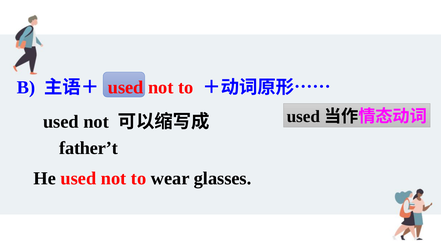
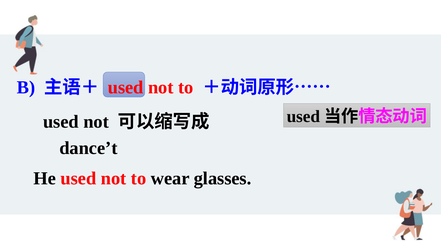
father’t: father’t -> dance’t (88, 148)
